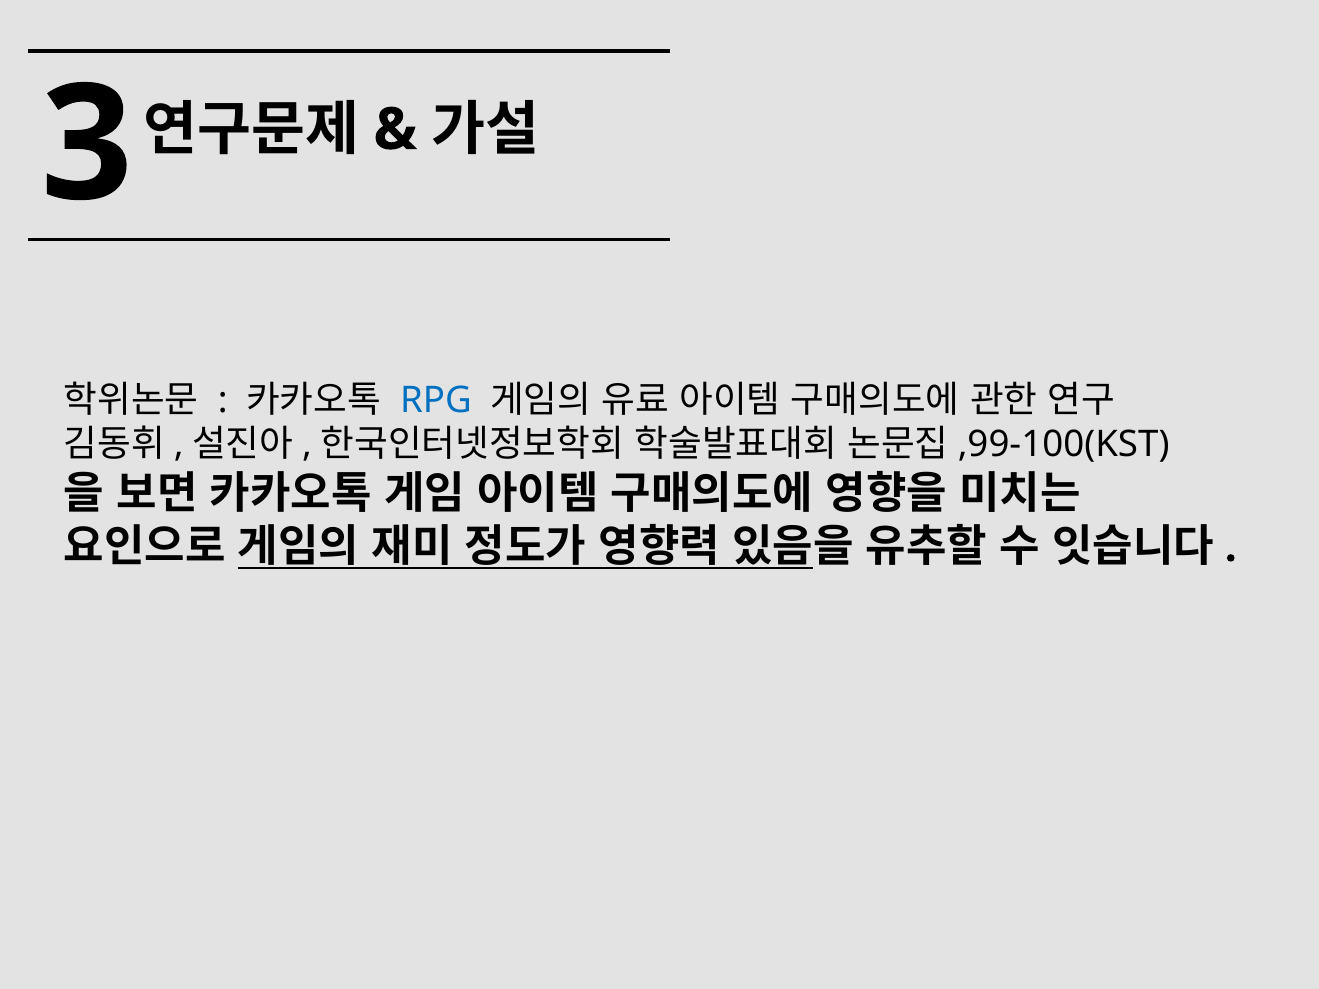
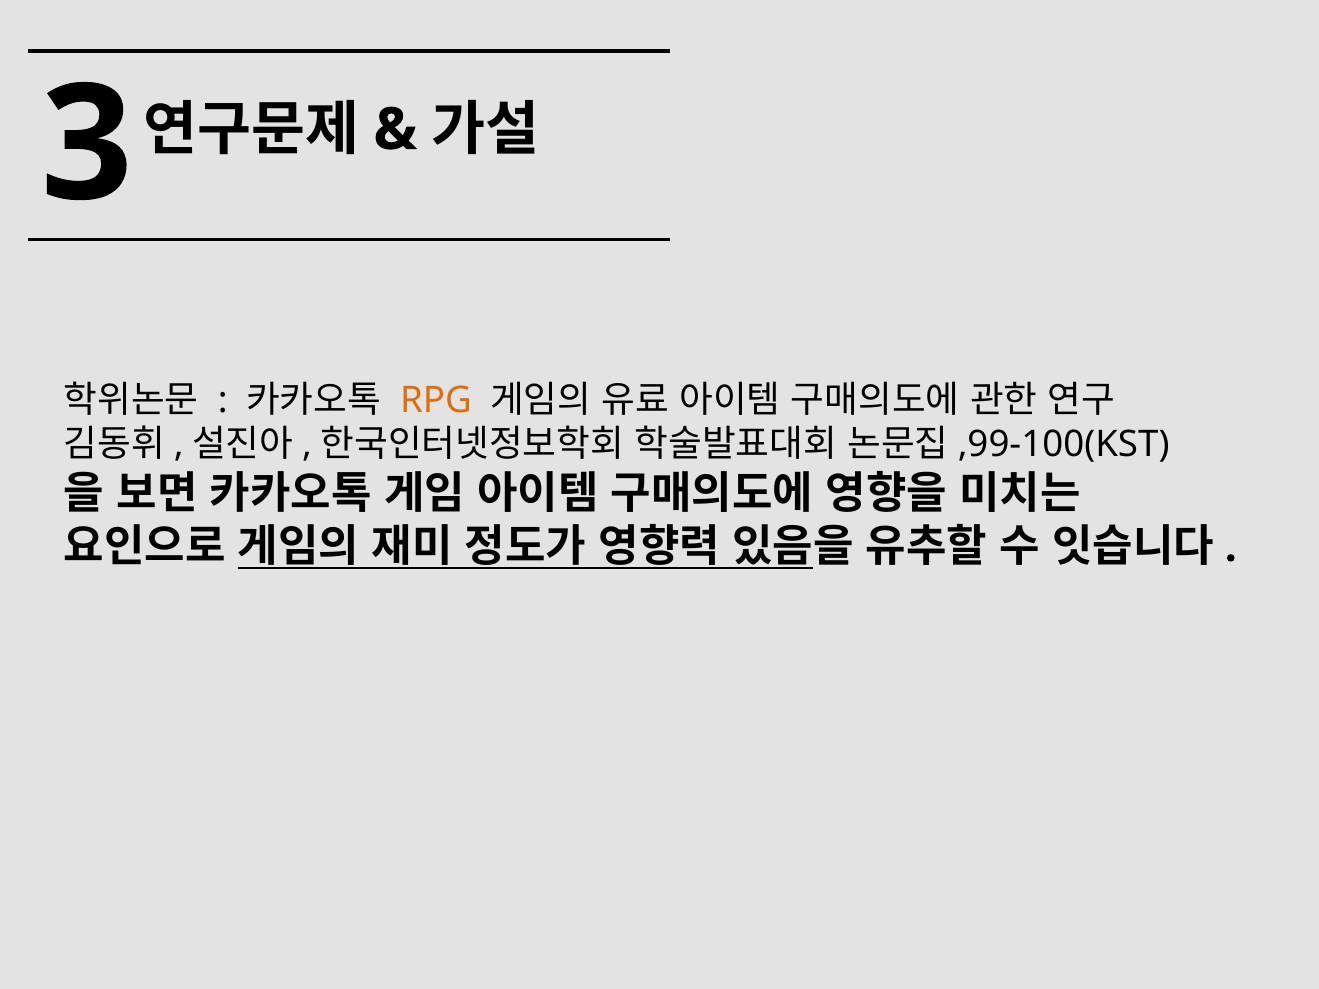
RPG colour: blue -> orange (436, 401)
